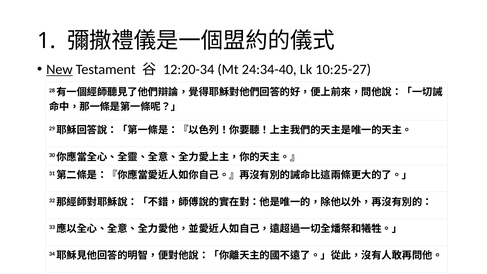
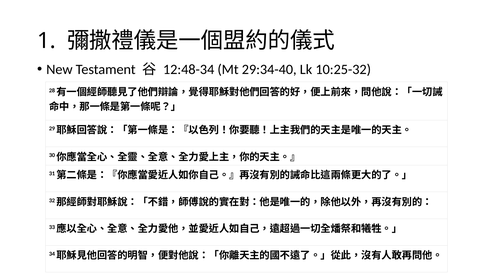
New underline: present -> none (59, 69)
12:20-34: 12:20-34 -> 12:48-34 (189, 69)
24:34-40: 24:34-40 -> 29:34-40 (269, 69)
10:25-27: 10:25-27 -> 10:25-32 (343, 69)
